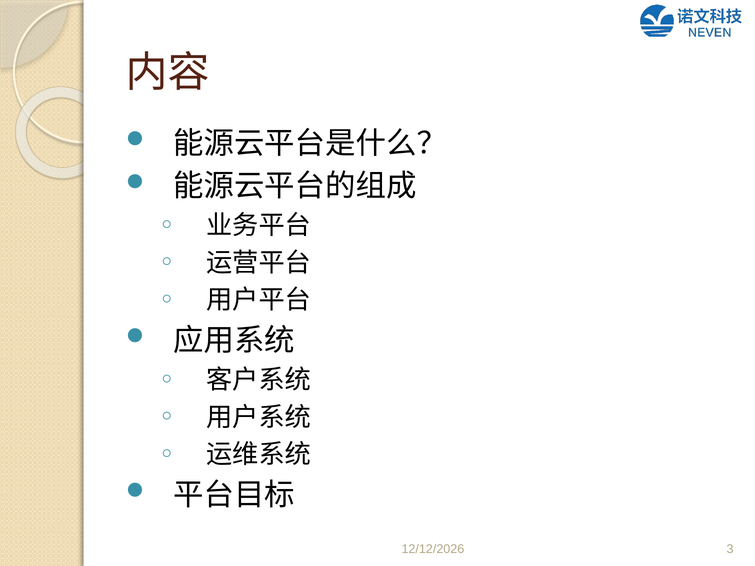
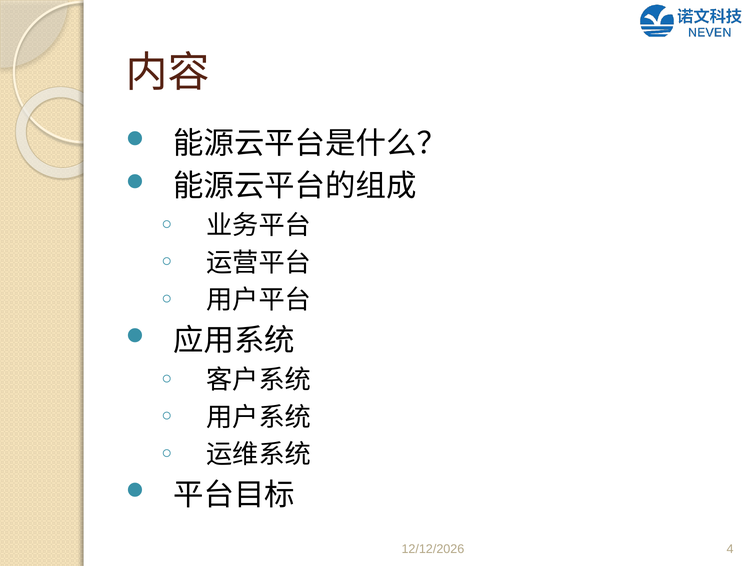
3: 3 -> 4 (730, 550)
